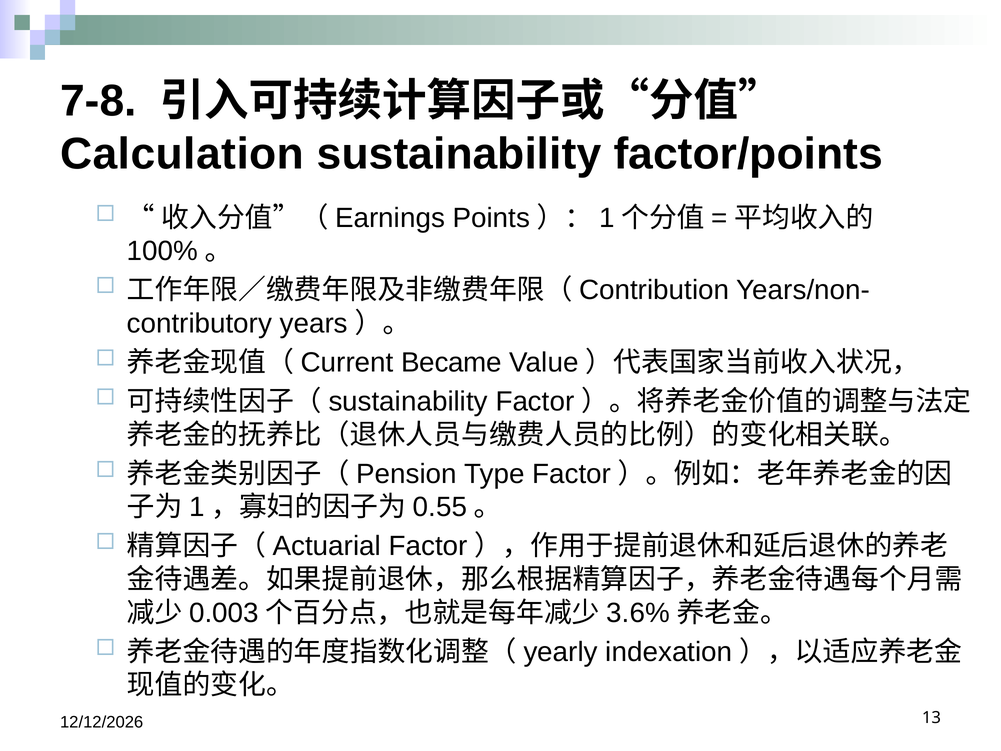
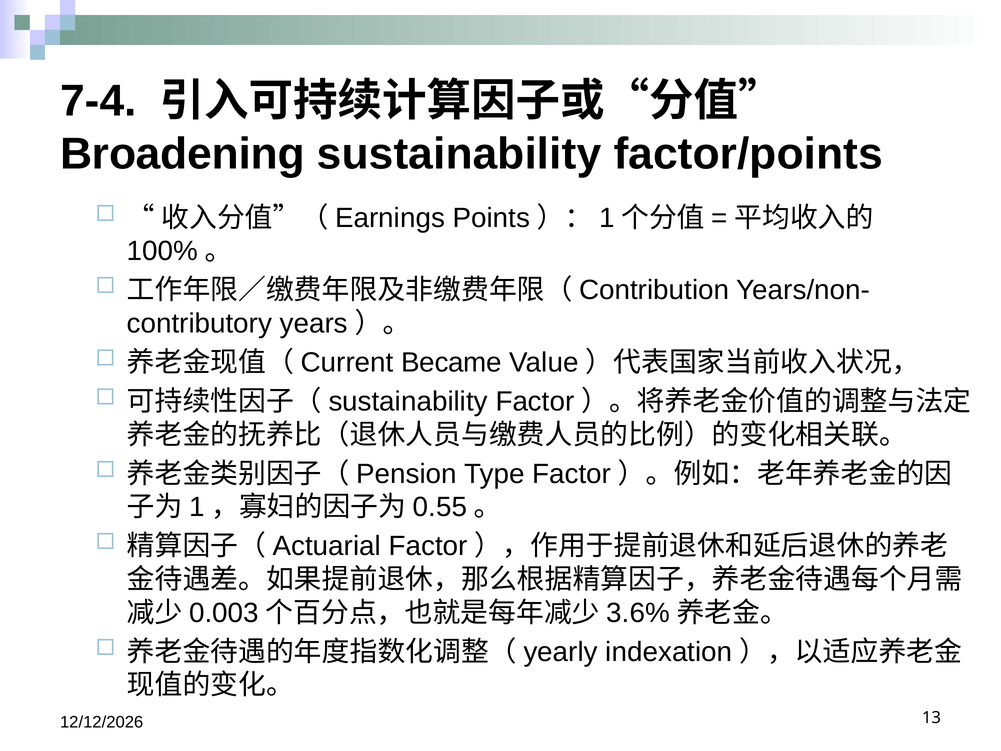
7-8: 7-8 -> 7-4 (98, 101)
Calculation: Calculation -> Broadening (182, 154)
